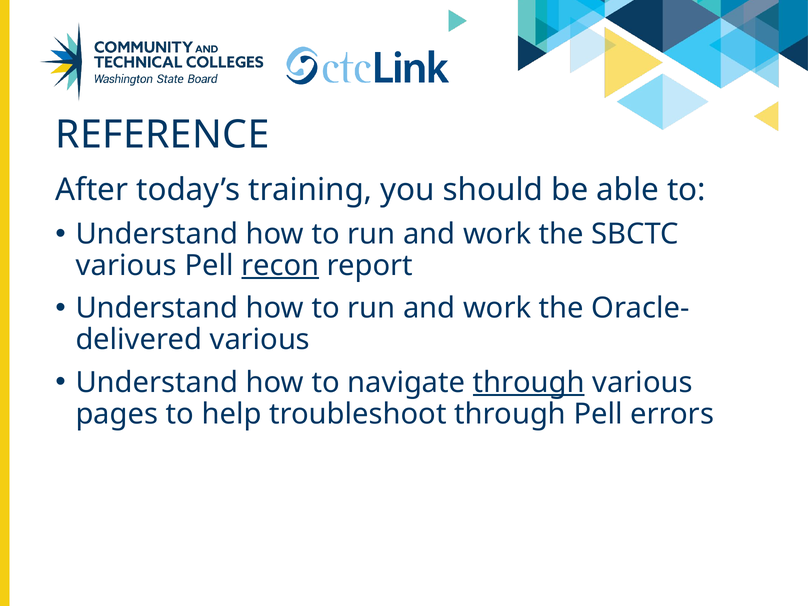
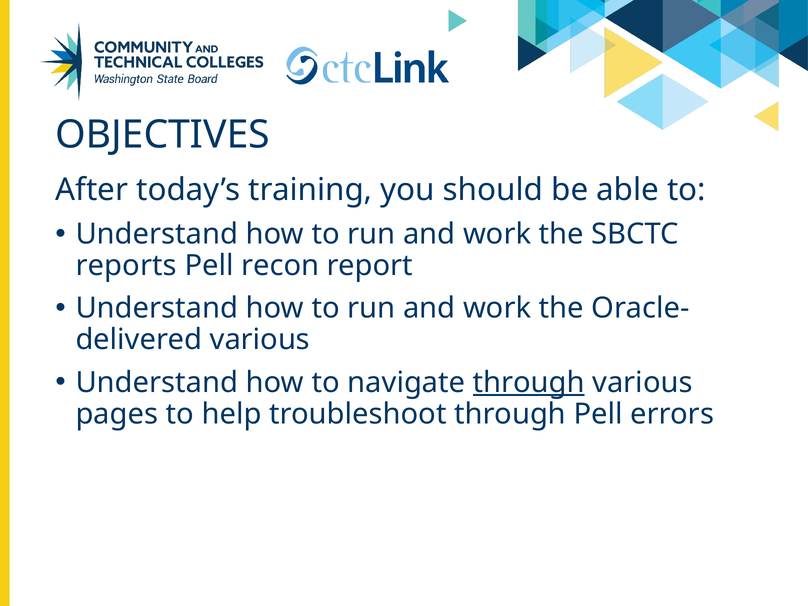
REFERENCE: REFERENCE -> OBJECTIVES (163, 135)
various: various -> reports (126, 266)
recon underline: present -> none (280, 266)
